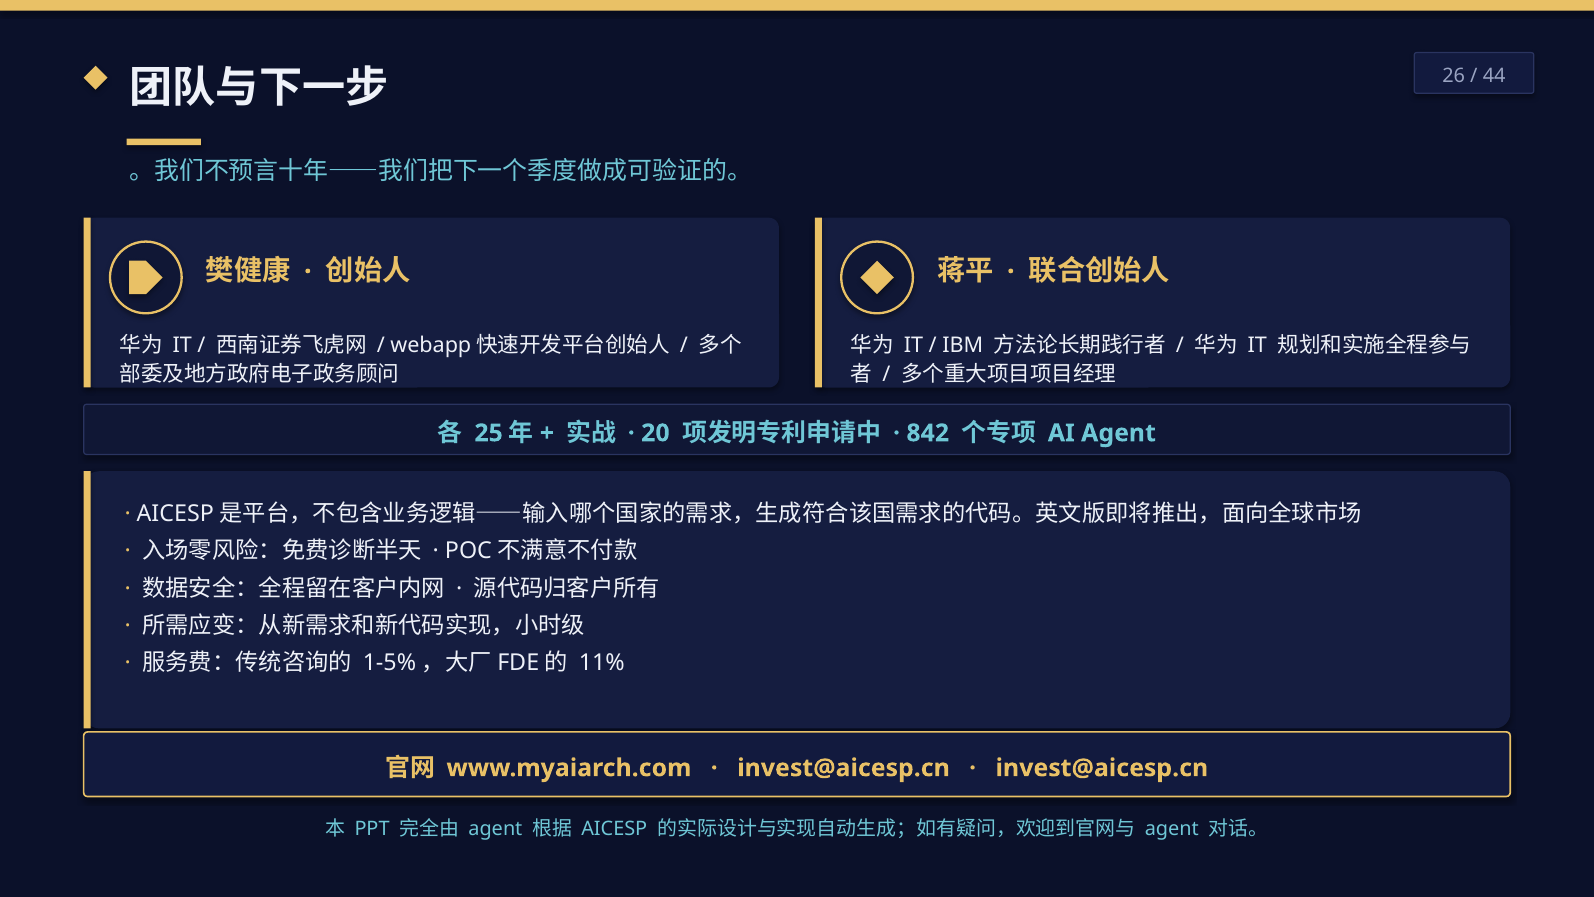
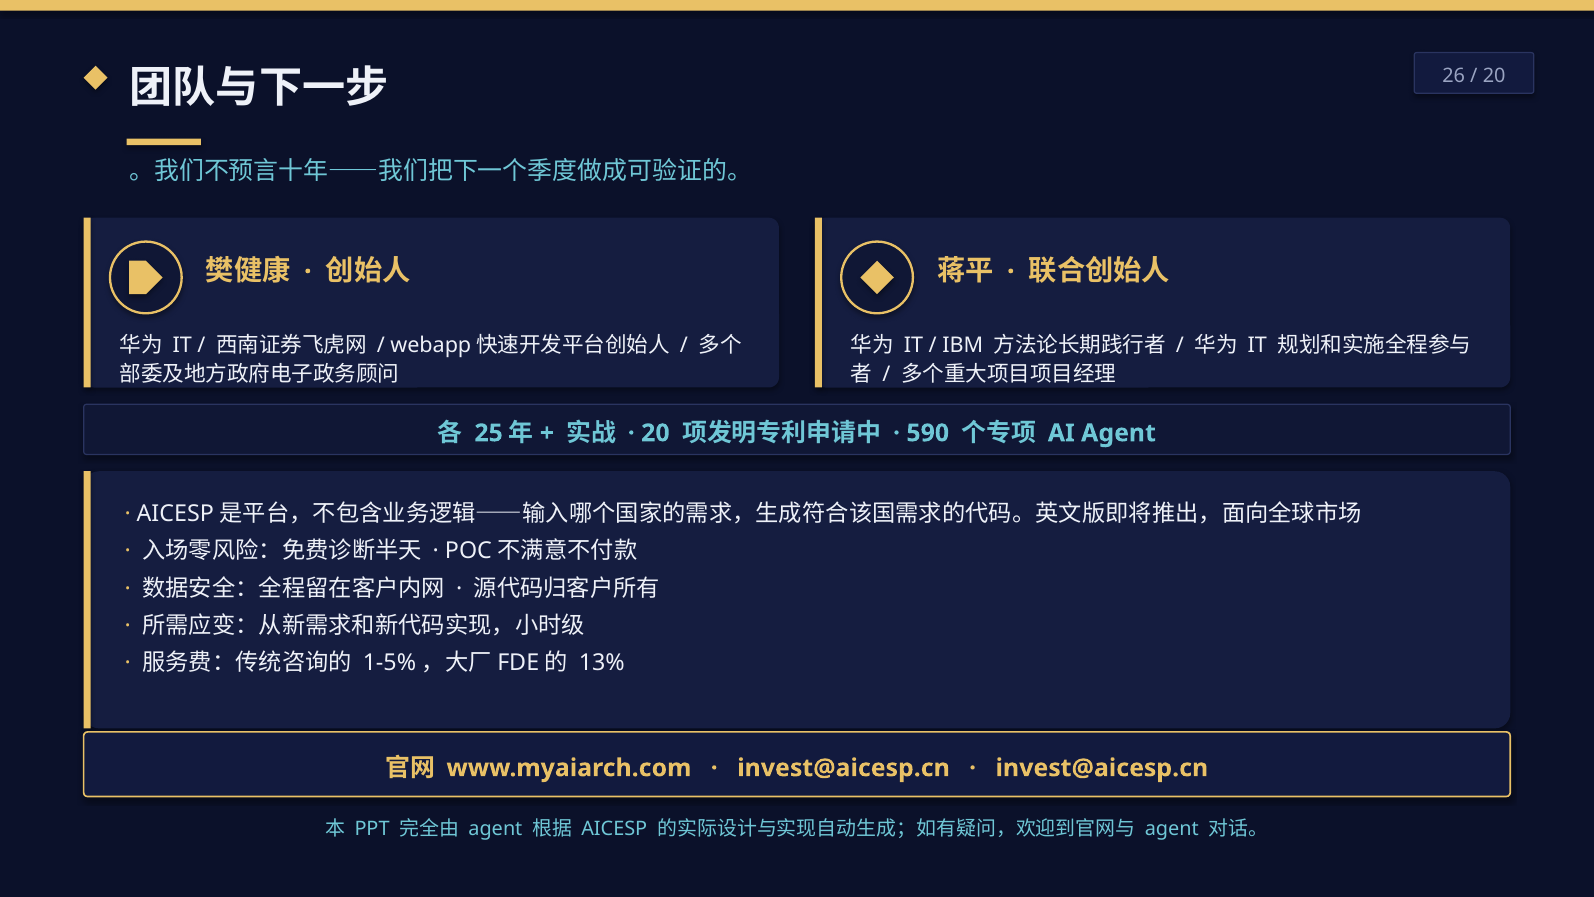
44: 44 -> 20 (1494, 76)
842: 842 -> 590 (928, 433)
11%: 11% -> 13% (602, 663)
